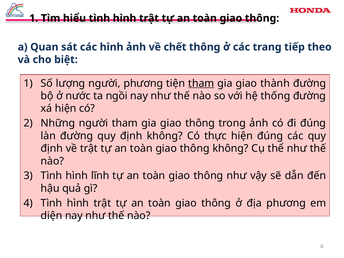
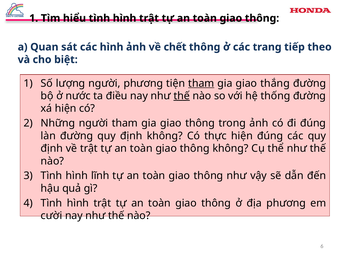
thành: thành -> thắng (275, 83)
ngồi: ngồi -> điều (117, 96)
thế underline: none -> present (182, 96)
diện: diện -> cười (51, 216)
